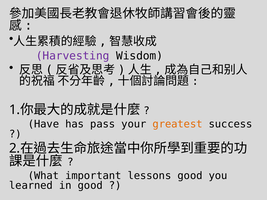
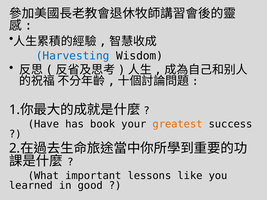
Harvesting colour: purple -> blue (73, 56)
pass: pass -> book (103, 124)
lessons good: good -> like (190, 176)
